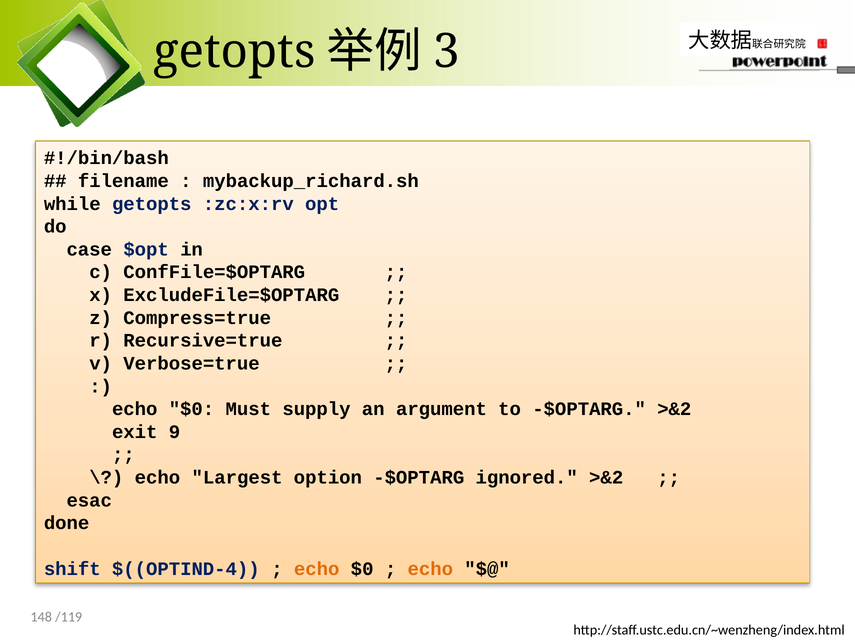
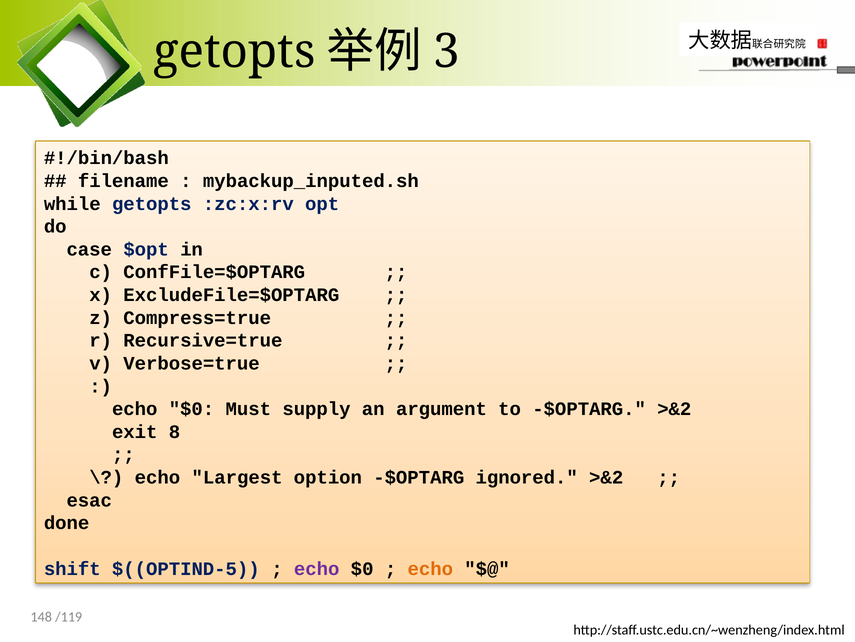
mybackup_richard.sh: mybackup_richard.sh -> mybackup_inputed.sh (311, 181)
9: 9 -> 8 (175, 431)
$((OPTIND-4: $((OPTIND-4 -> $((OPTIND-5 (186, 568)
echo colour: orange -> purple (317, 568)
